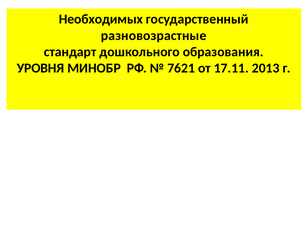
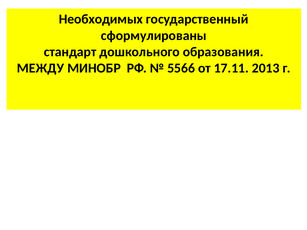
разновозрастные: разновозрастные -> сформулированы (154, 36)
УРОВНЯ: УРОВНЯ -> МЕЖДУ (40, 68)
7621: 7621 -> 5566 (181, 68)
